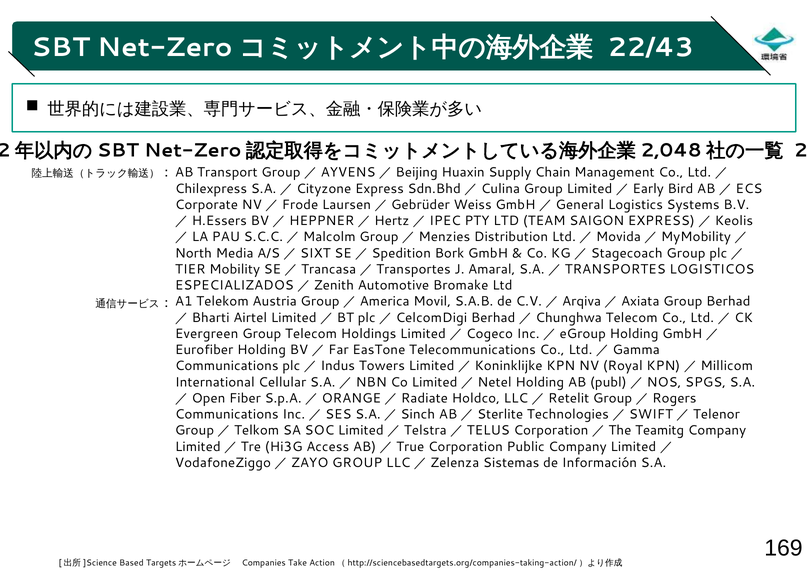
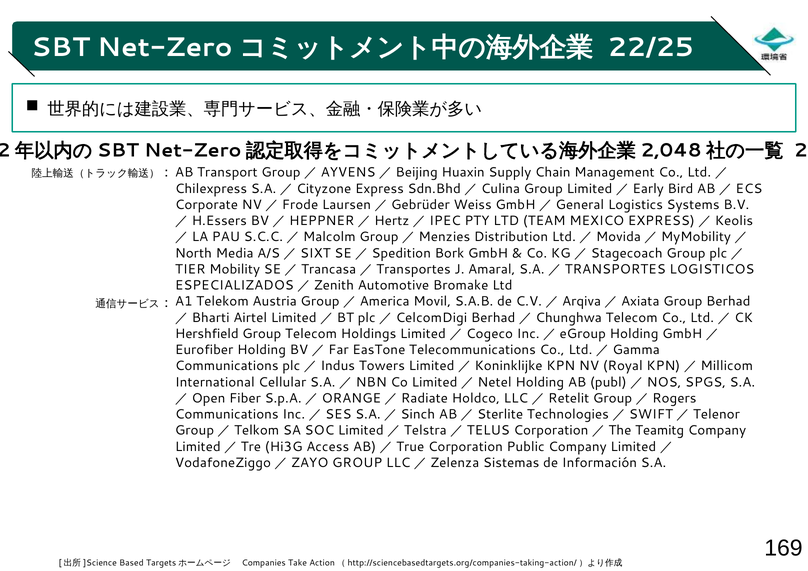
22/43: 22/43 -> 22/25 (651, 47)
SAIGON: SAIGON -> MEXICO (597, 221)
Evergreen: Evergreen -> Hershfield (207, 334)
